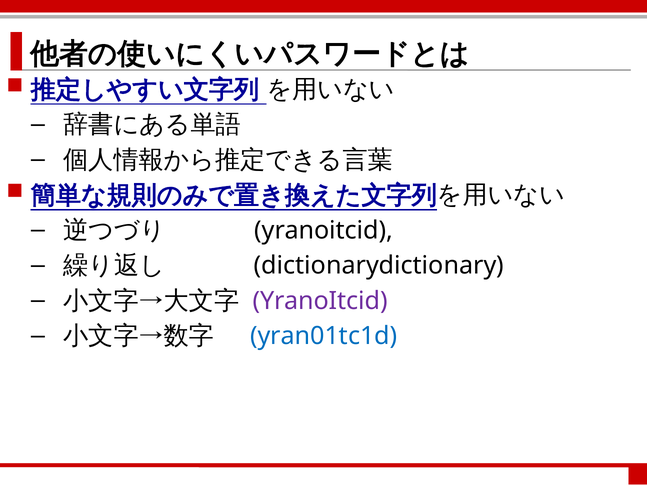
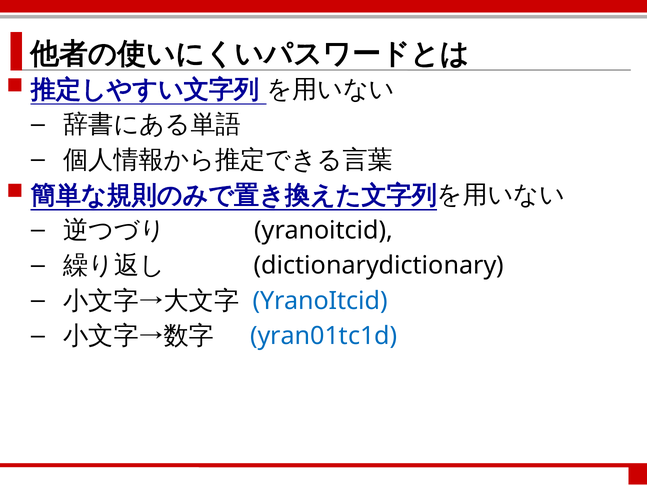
YranoItcid colour: purple -> blue (320, 301)
